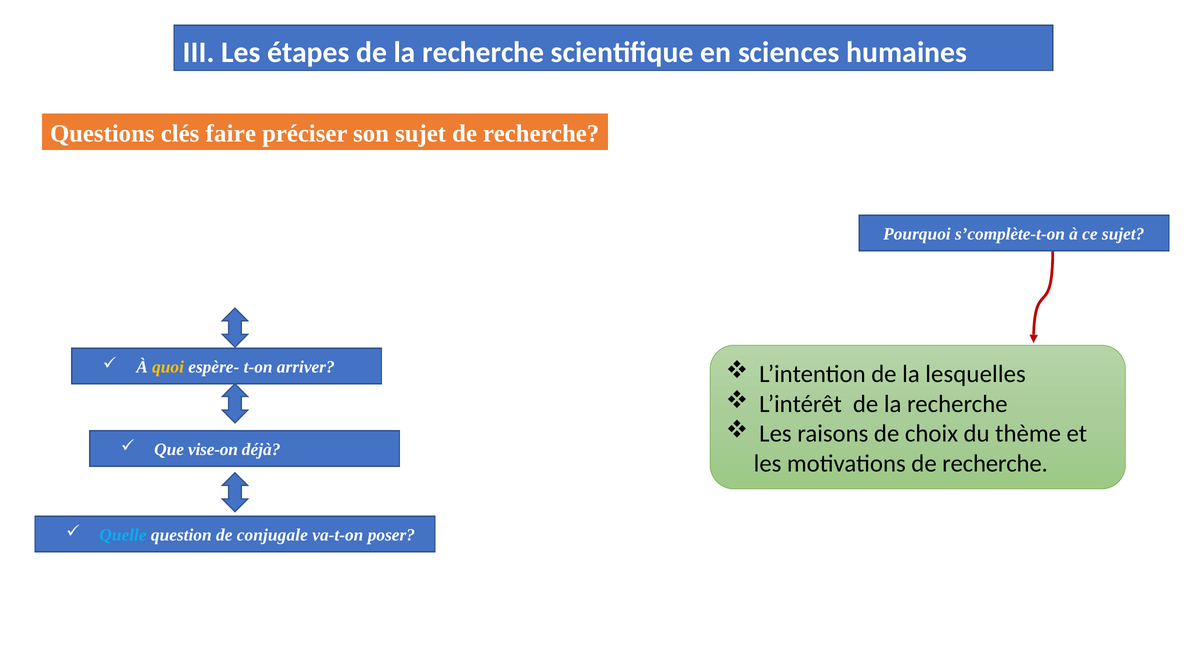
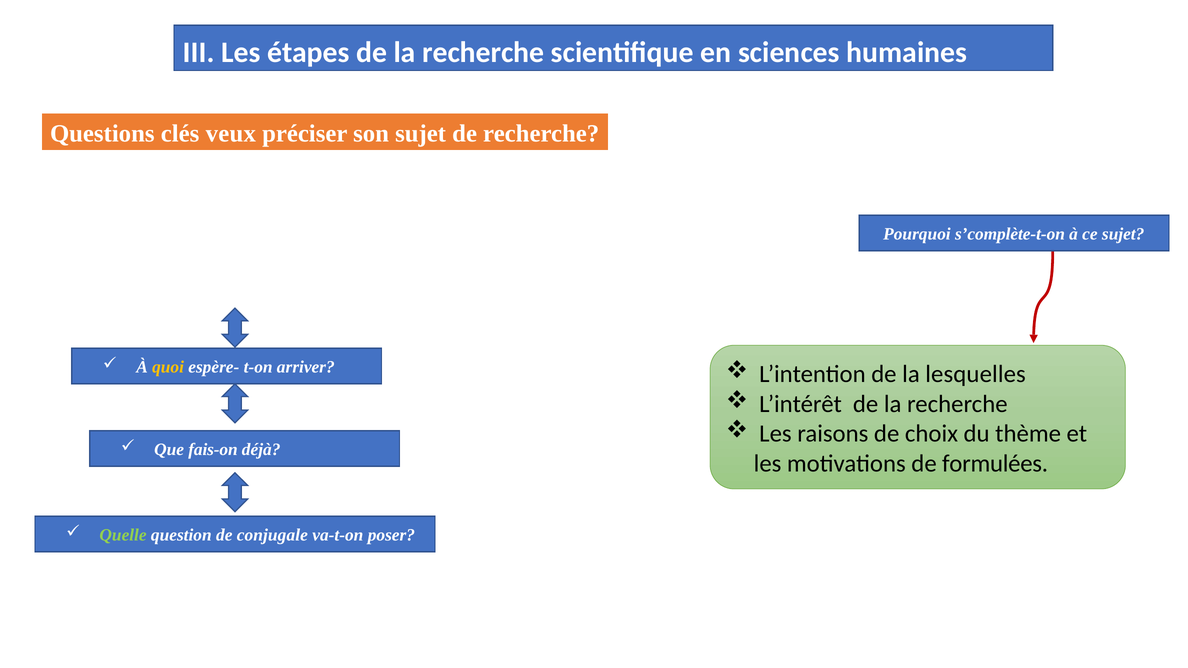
faire: faire -> veux (231, 134)
vise-on: vise-on -> fais-on (213, 450)
motivations de recherche: recherche -> formulées (995, 464)
Quelle colour: light blue -> light green (123, 535)
